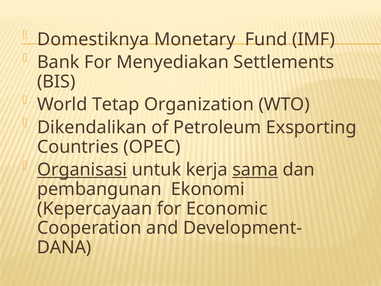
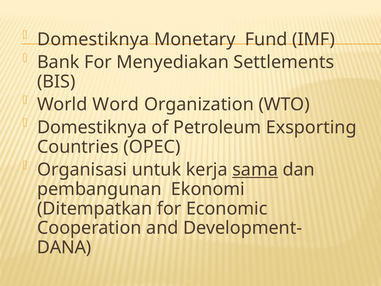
Tetap: Tetap -> Word (116, 104)
Dikendalikan: Dikendalikan -> Domestiknya (92, 127)
Organisasi underline: present -> none (82, 170)
Kepercayaan: Kepercayaan -> Ditempatkan (95, 208)
